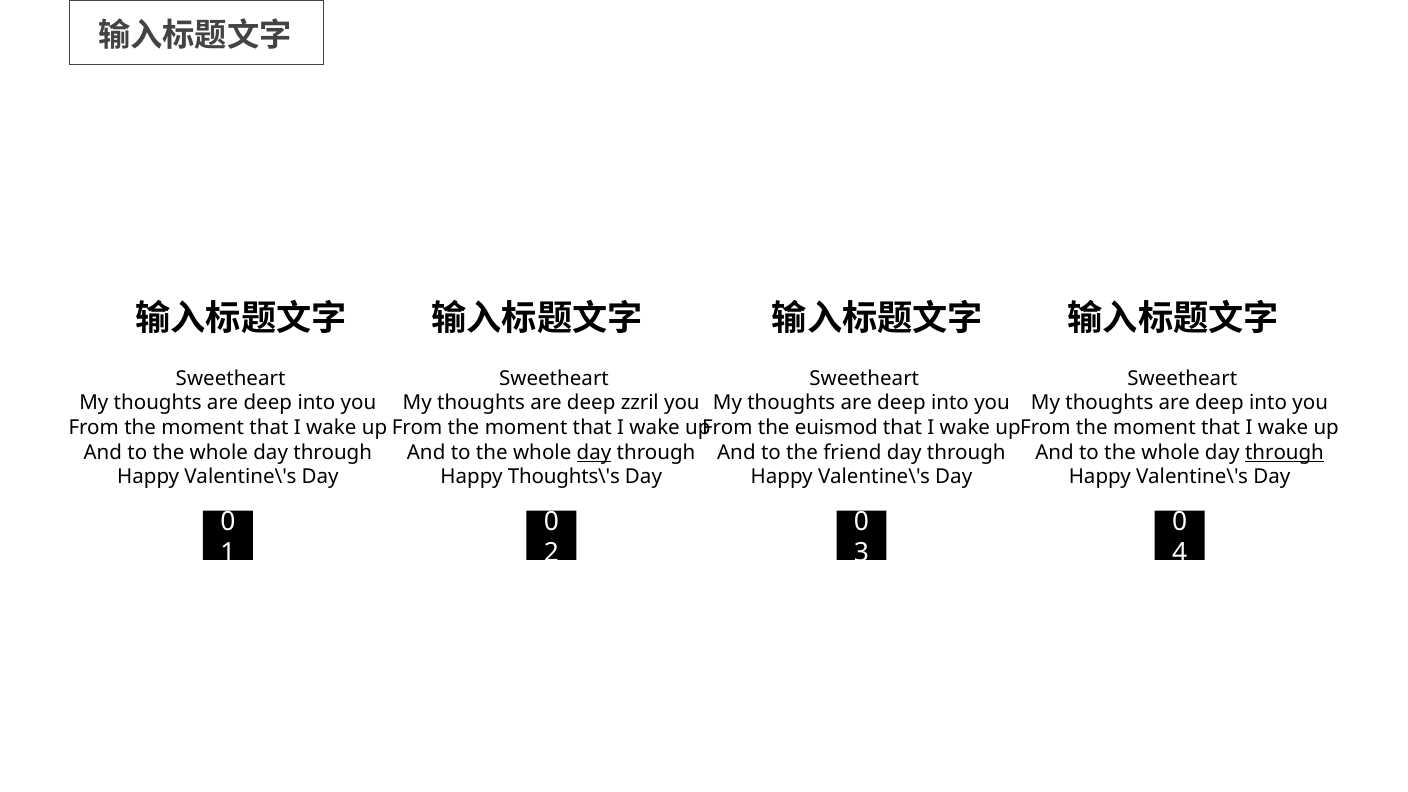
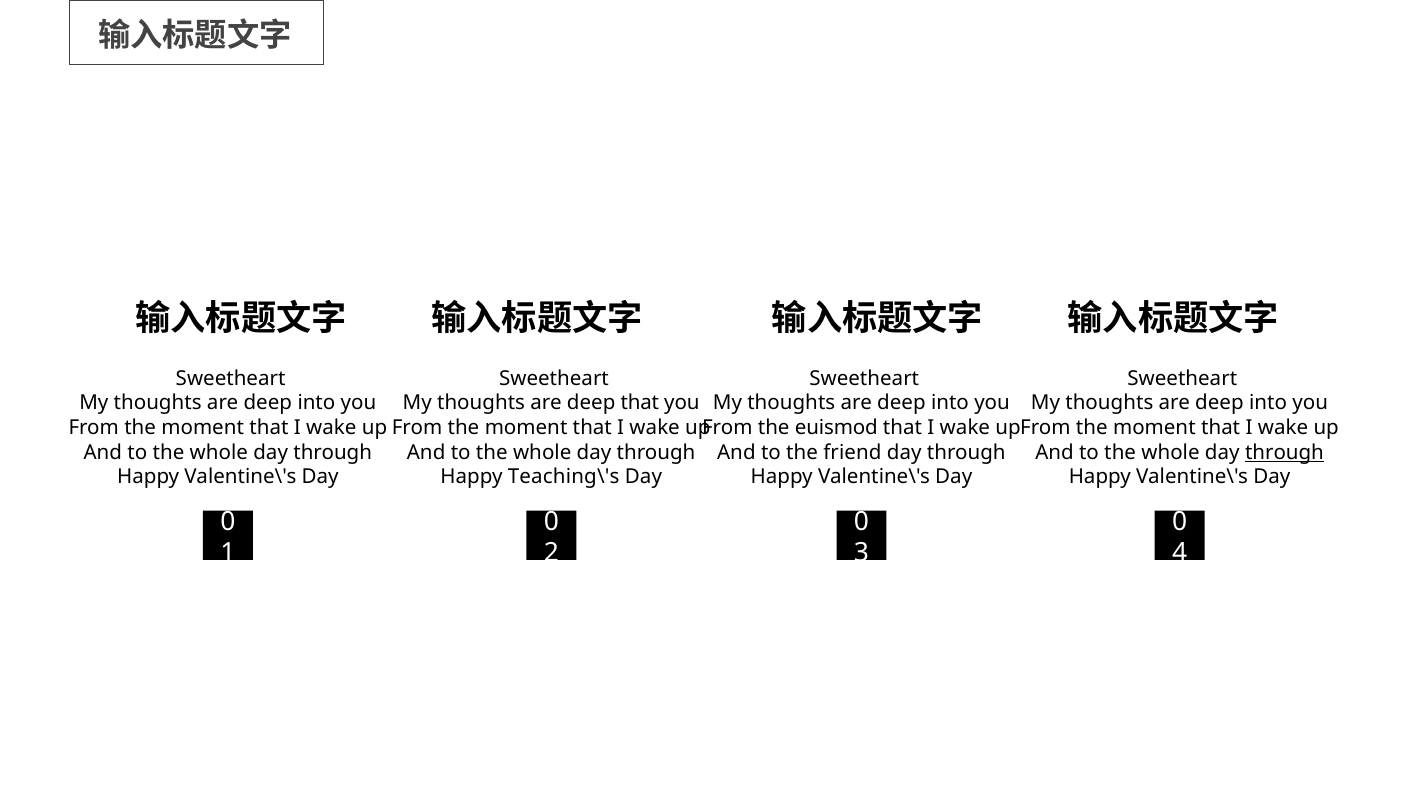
deep zzril: zzril -> that (640, 403)
day underline: present -> none (594, 452)
Thoughts\'s: Thoughts\'s -> Teaching\'s (564, 477)
